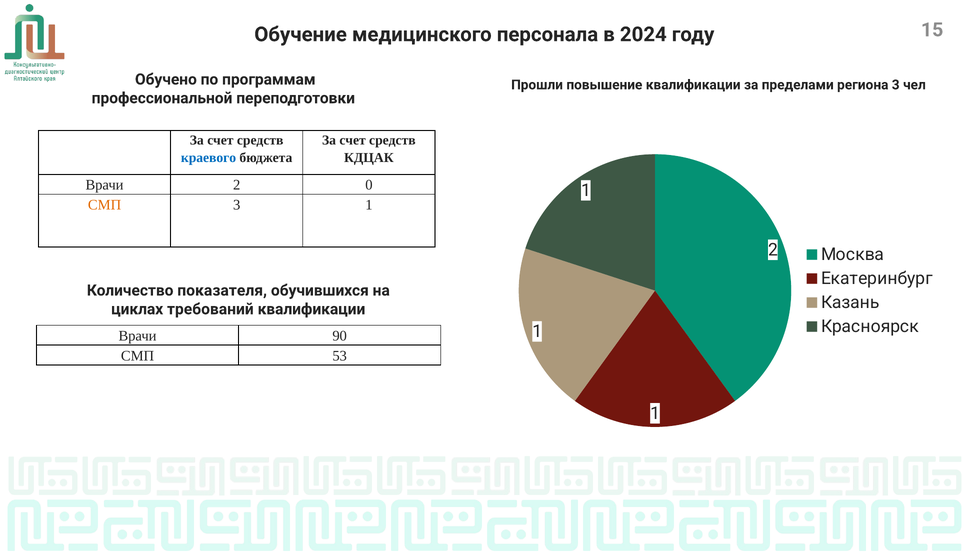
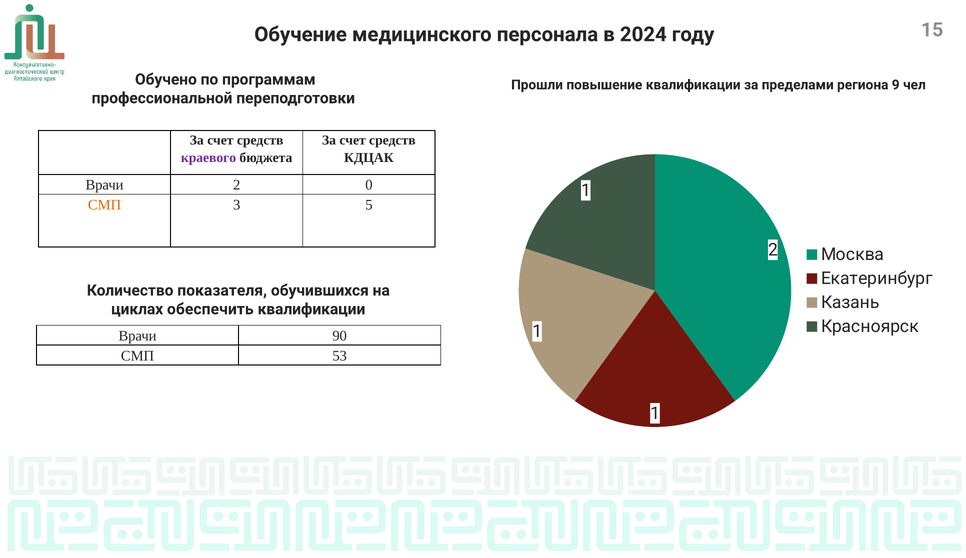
региона 3: 3 -> 9 (896, 85)
краевого colour: blue -> purple (209, 157)
3 1: 1 -> 5 (369, 205)
требований: требований -> обеспечить (210, 309)
